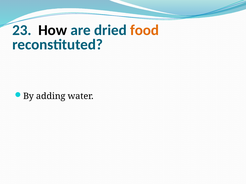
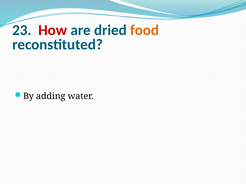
How colour: black -> red (53, 30)
